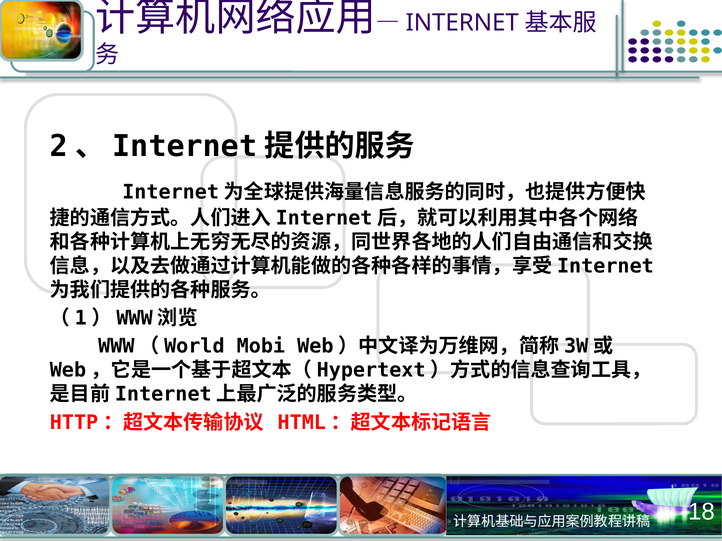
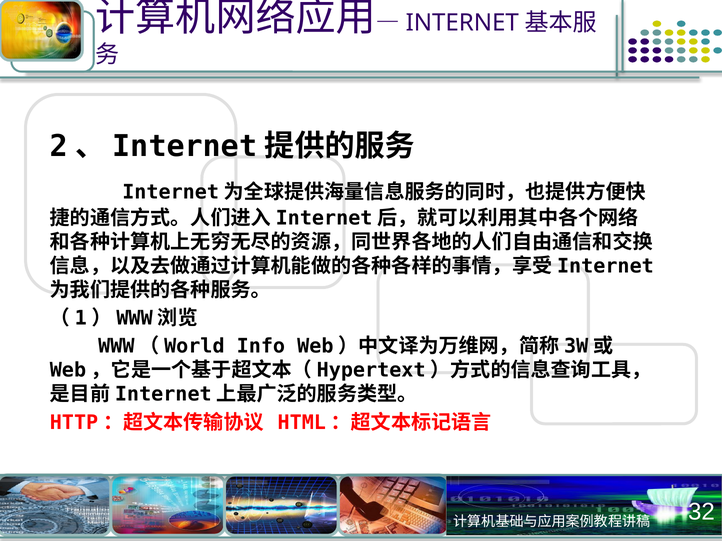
Mobi: Mobi -> Info (261, 347)
18: 18 -> 32 (701, 512)
